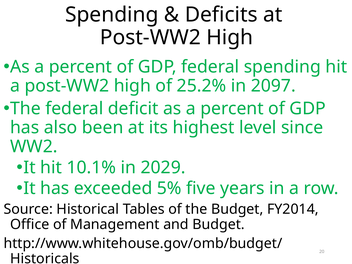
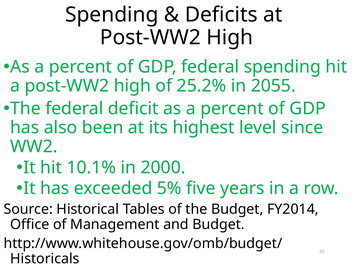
2097: 2097 -> 2055 (273, 86)
2029: 2029 -> 2000 (163, 167)
